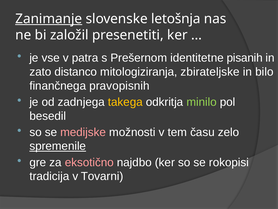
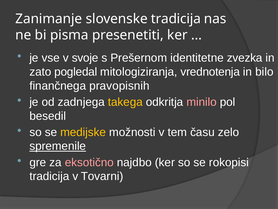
Zanimanje underline: present -> none (49, 19)
slovenske letošnja: letošnja -> tradicija (176, 19)
založil: založil -> pisma (69, 35)
patra: patra -> svoje (85, 58)
pisanih: pisanih -> zvezka (245, 58)
distanco: distanco -> pogledal (76, 72)
zbirateljske: zbirateljske -> vrednotenja (210, 72)
minilo colour: light green -> pink (202, 102)
medijske colour: pink -> yellow (83, 132)
